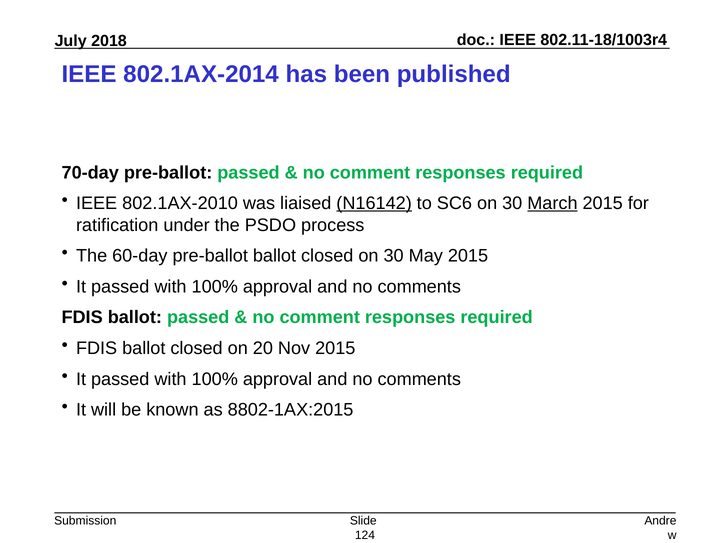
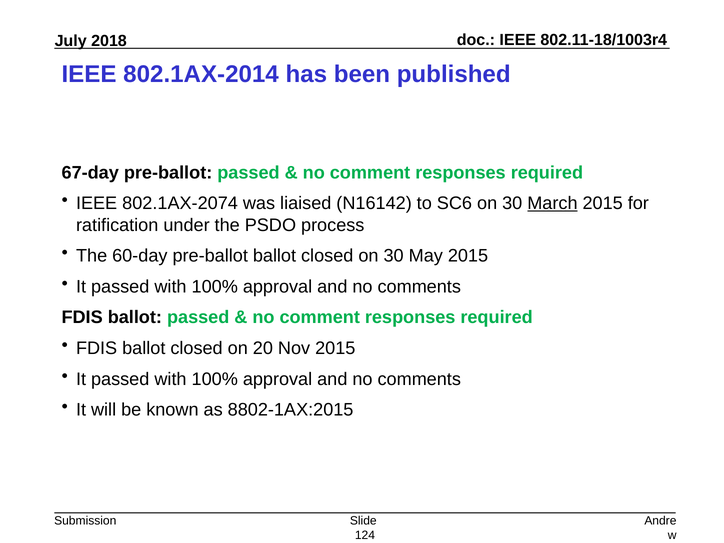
70-day: 70-day -> 67-day (90, 173)
802.1AX-2010: 802.1AX-2010 -> 802.1AX-2074 (180, 203)
N16142 underline: present -> none (374, 203)
